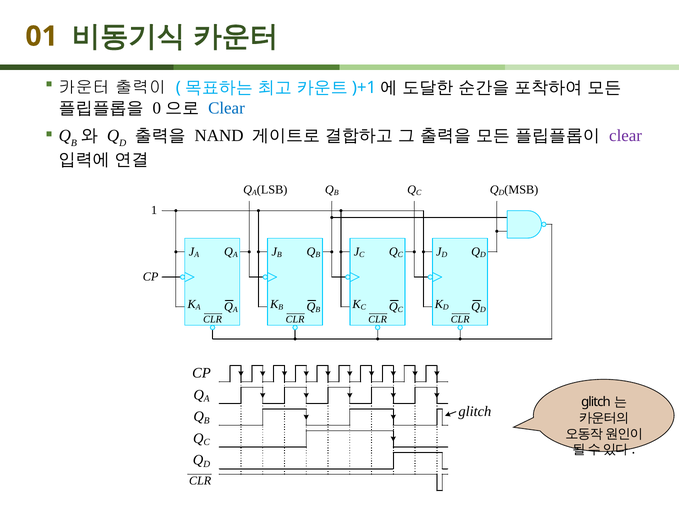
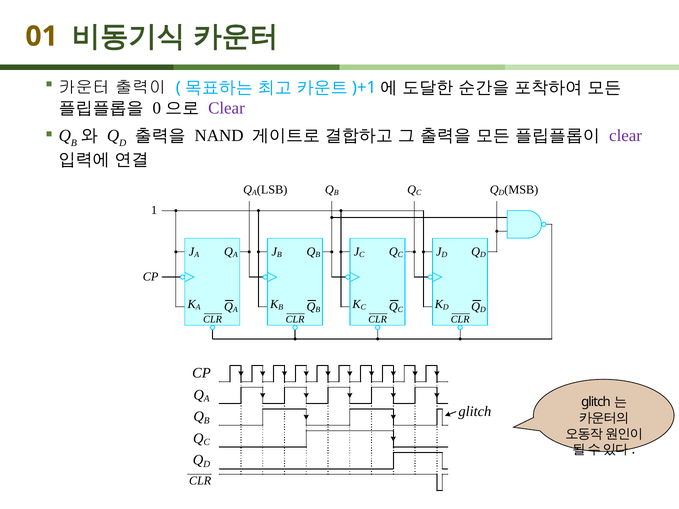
Clear colour: blue -> purple (226, 108)
